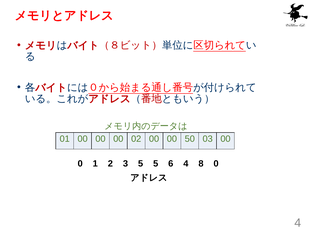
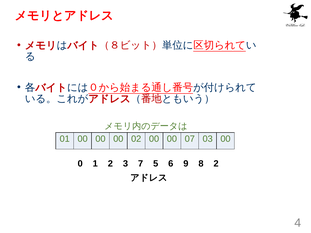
50: 50 -> 07 (190, 139)
3 5: 5 -> 7 (141, 164)
6 4: 4 -> 9 (186, 164)
8 0: 0 -> 2 (216, 164)
